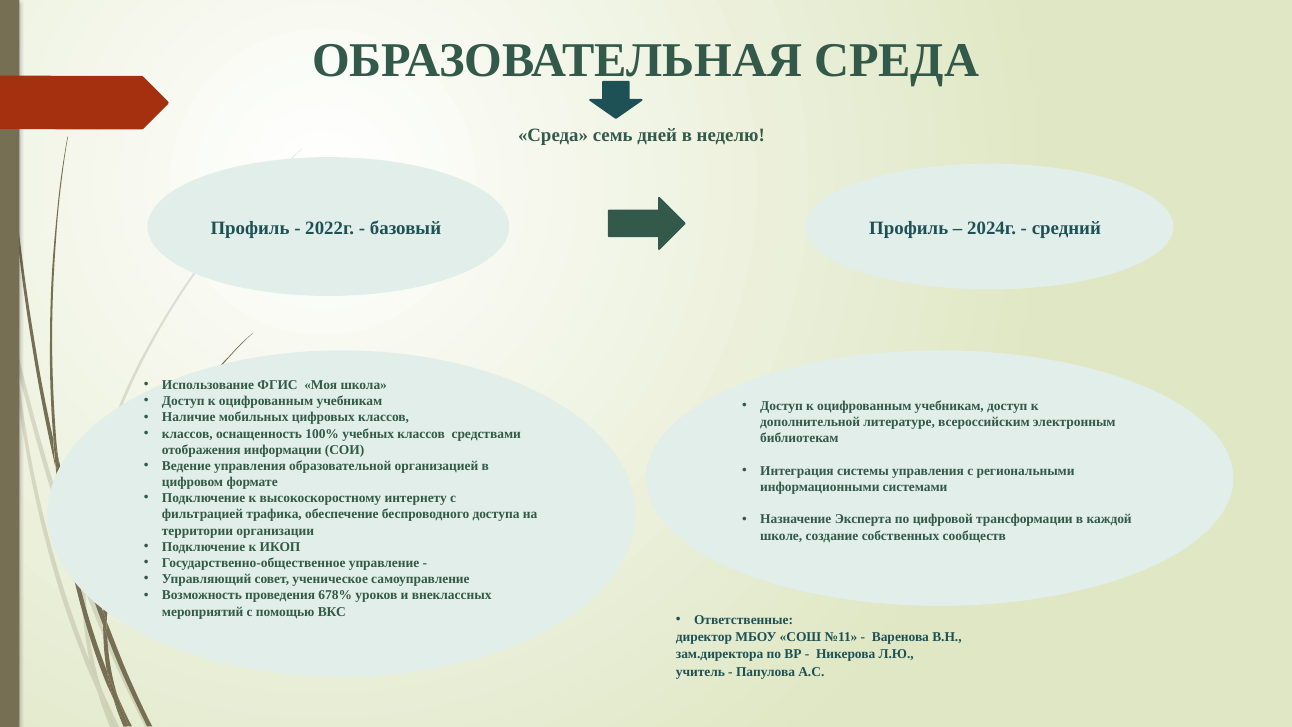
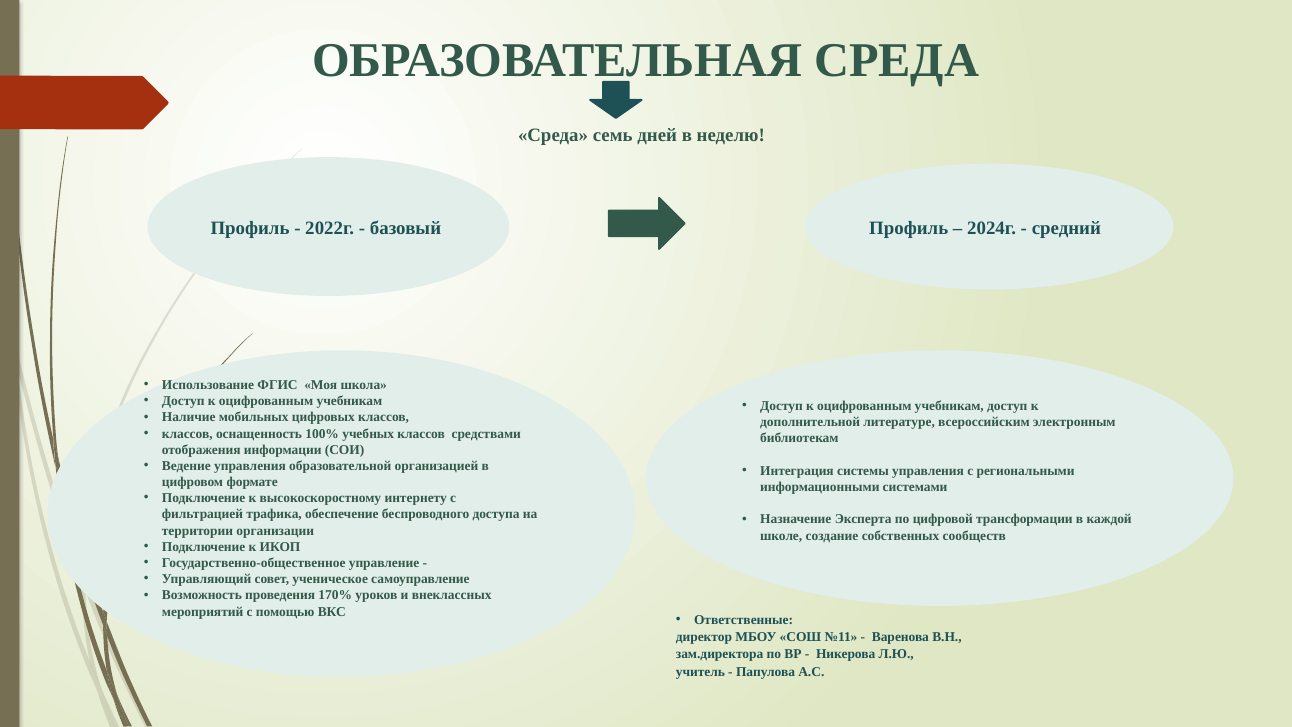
678%: 678% -> 170% (335, 595)
